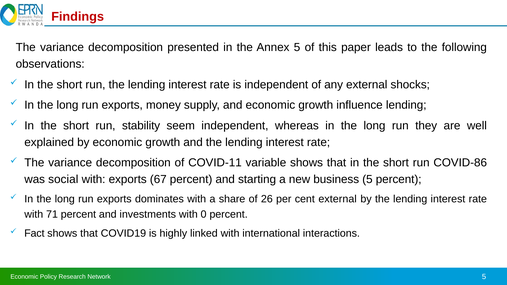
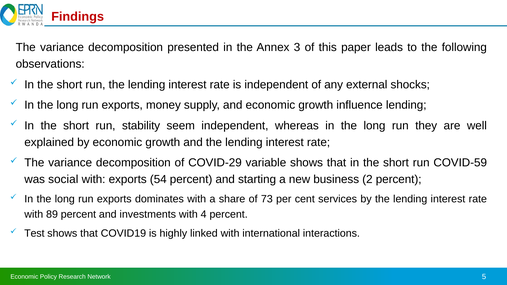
Annex 5: 5 -> 3 (297, 47)
COVID-11: COVID-11 -> COVID-29 (215, 163)
COVID-86: COVID-86 -> COVID-59 (460, 163)
67: 67 -> 54 (158, 180)
business 5: 5 -> 2 (367, 180)
26: 26 -> 73 (267, 199)
cent external: external -> services (338, 199)
71: 71 -> 89 (52, 214)
0: 0 -> 4 (204, 214)
Fact: Fact -> Test (34, 233)
